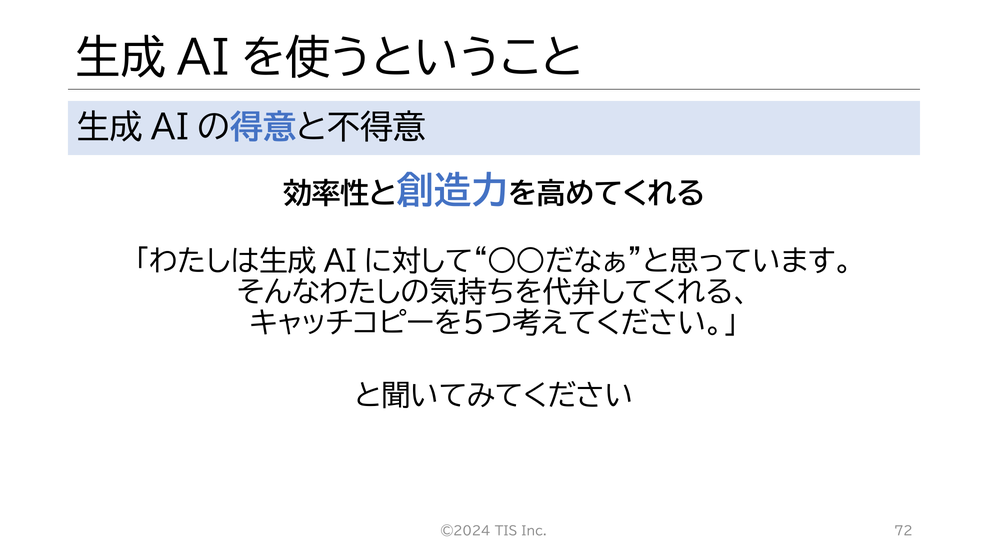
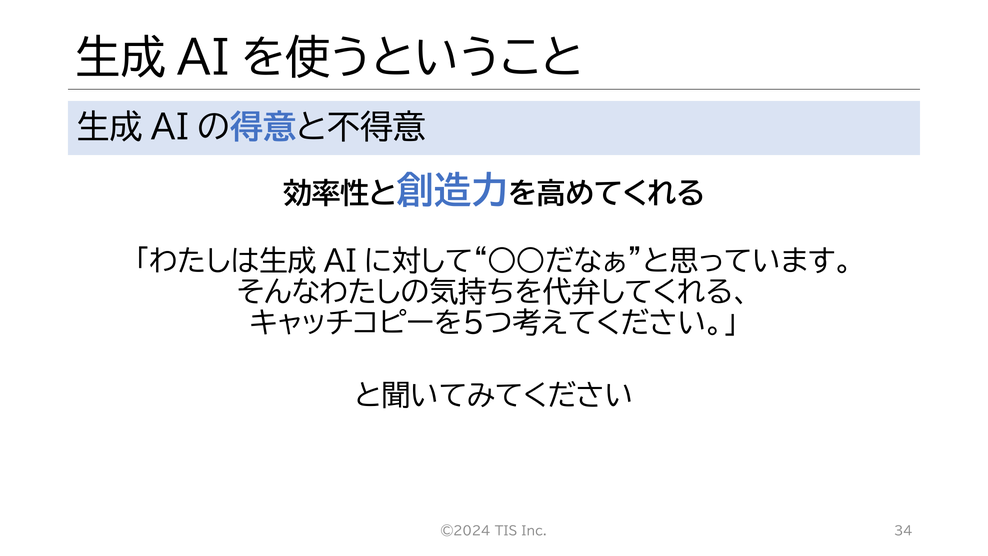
72: 72 -> 34 (903, 531)
